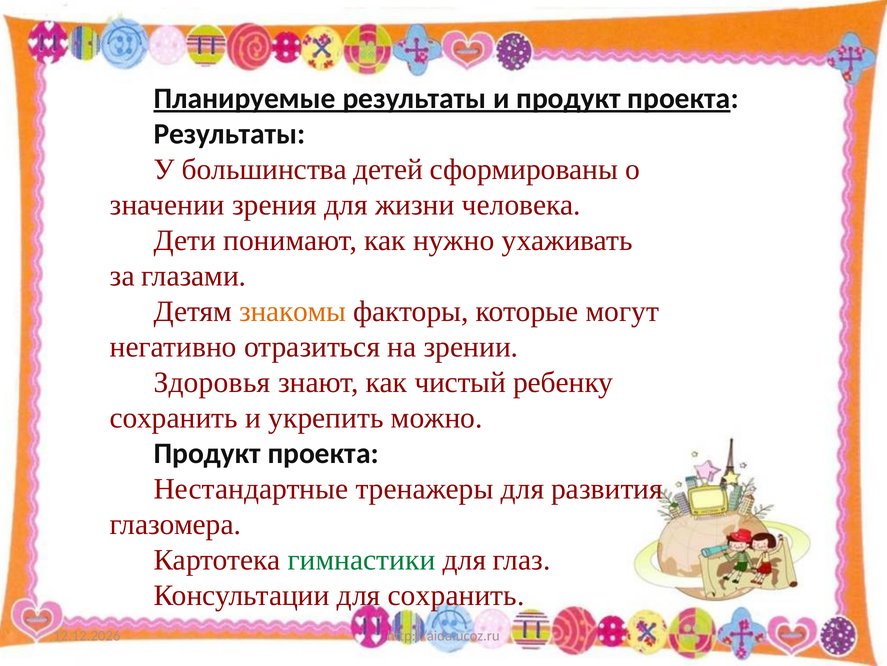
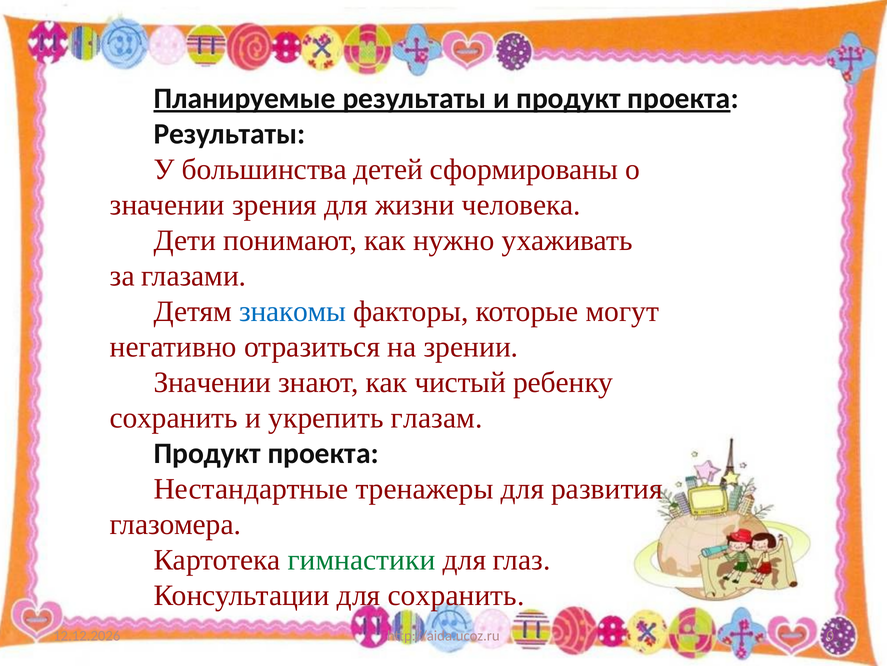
знакомы colour: orange -> blue (293, 311)
Здоровья: Здоровья -> Значении (212, 382)
можно: можно -> глазам (437, 418)
7: 7 -> 0 (830, 635)
